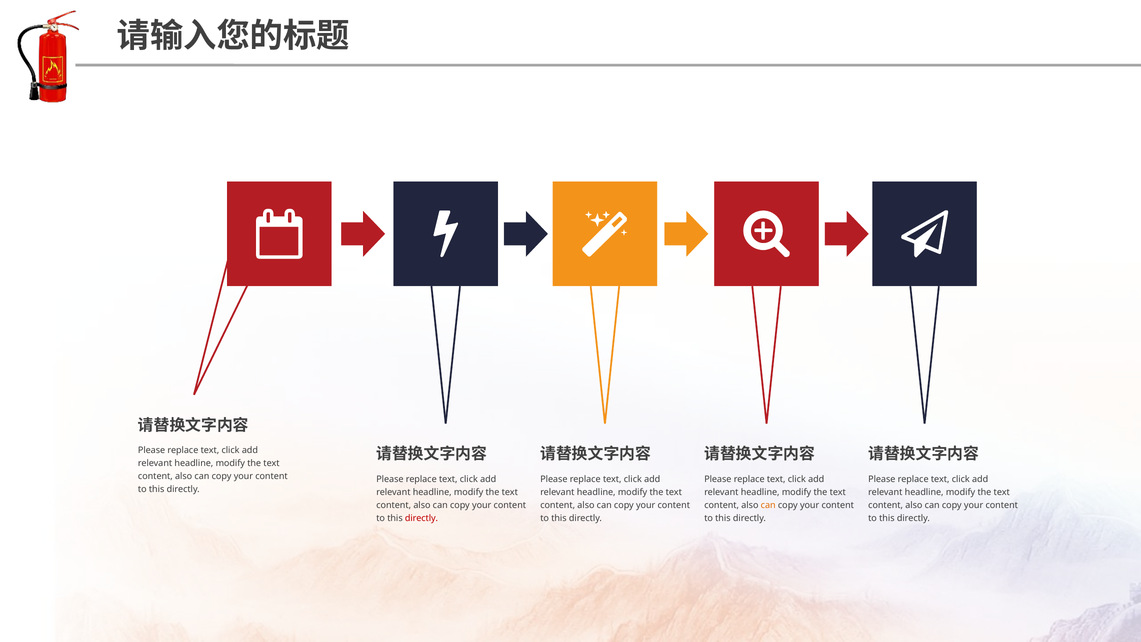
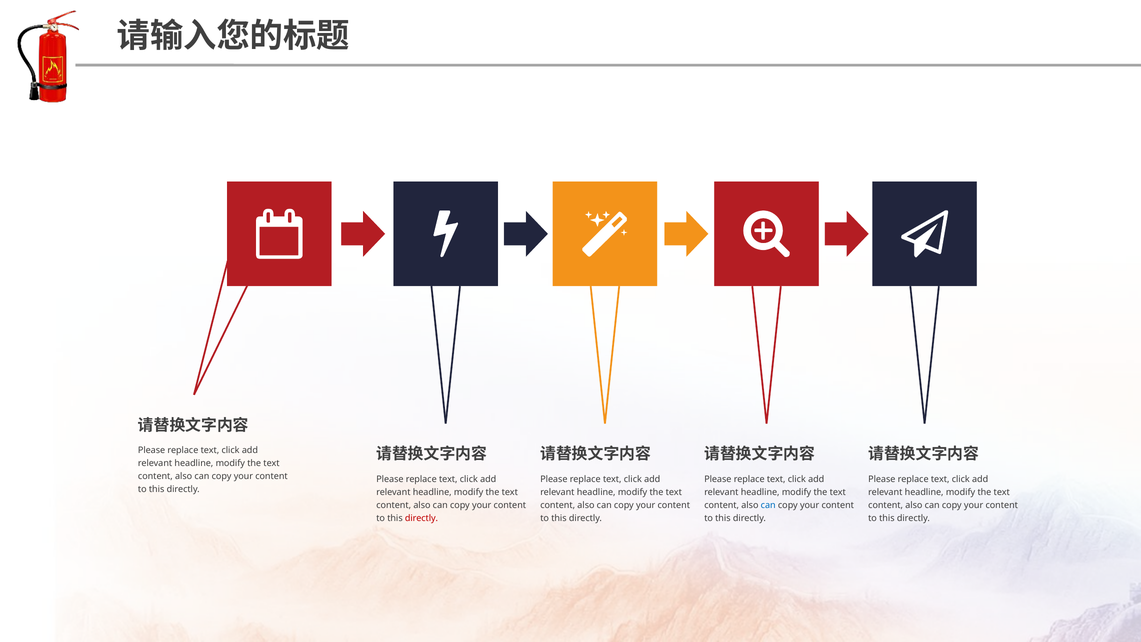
can colour: orange -> blue (768, 505)
